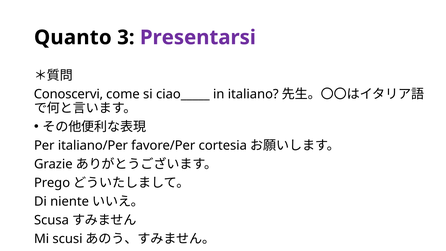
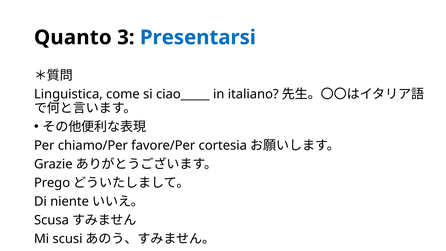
Presentarsi colour: purple -> blue (198, 37)
Conoscervi: Conoscervi -> Linguistica (68, 94)
italiano/Per: italiano/Per -> chiamo/Per (93, 145)
